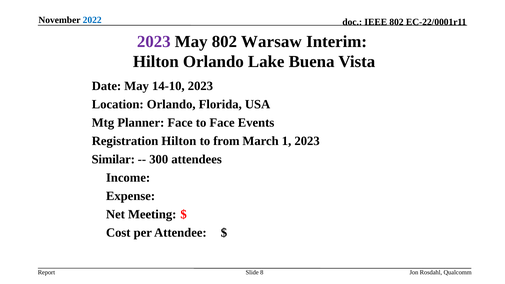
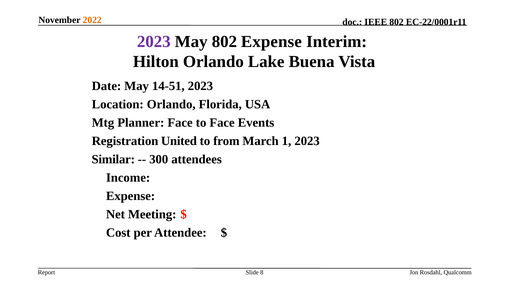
2022 colour: blue -> orange (92, 20)
802 Warsaw: Warsaw -> Expense (271, 42)
14-10: 14-10 -> 14-51 (168, 86)
Registration Hilton: Hilton -> United (179, 141)
